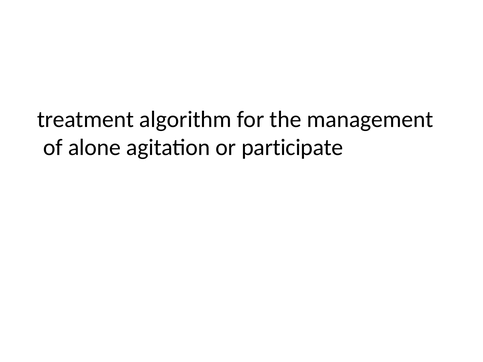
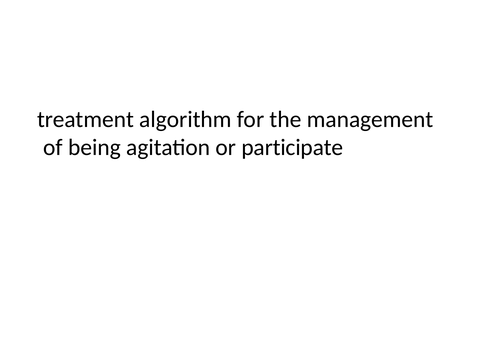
alone: alone -> being (94, 148)
